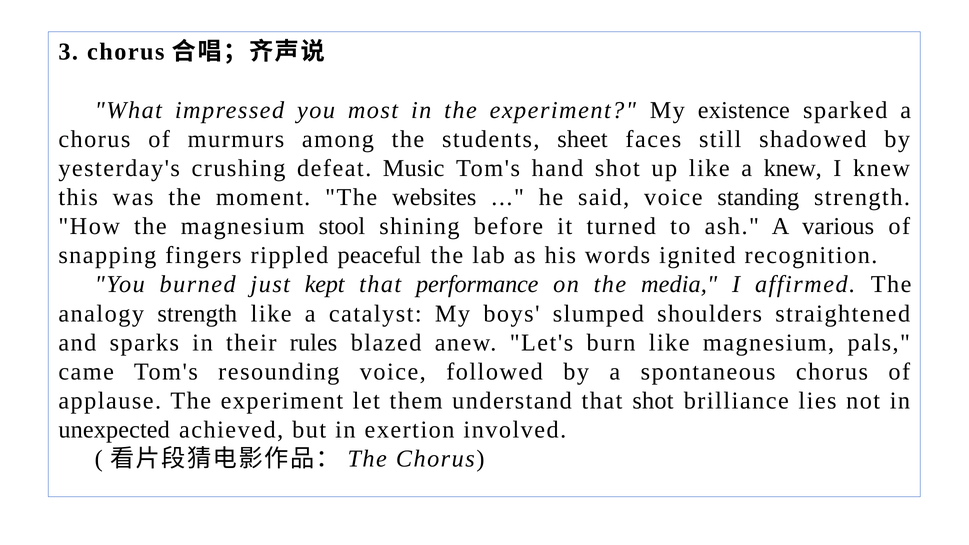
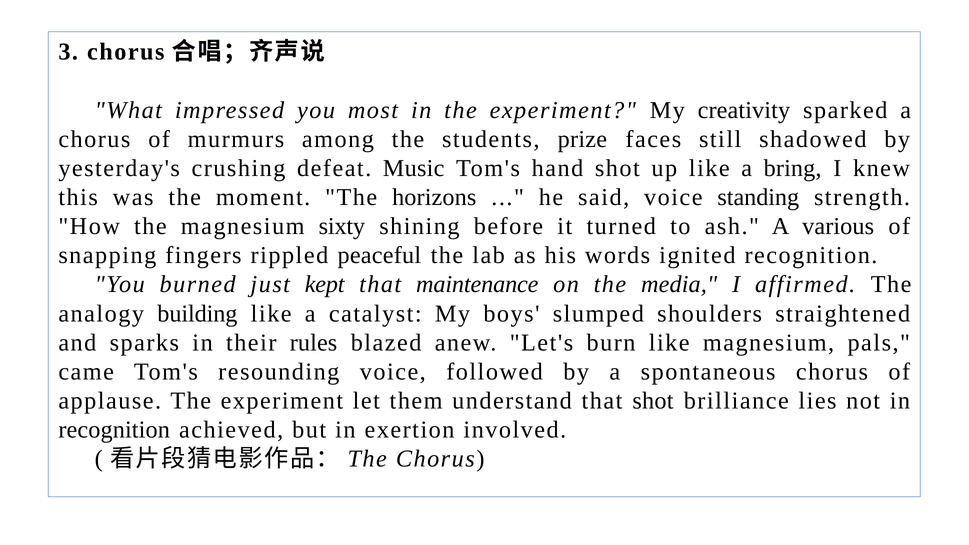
existence: existence -> creativity (744, 110)
sheet: sheet -> prize (582, 139)
a knew: knew -> bring (793, 168)
websites: websites -> horizons (434, 197)
stool: stool -> sixty (342, 226)
performance: performance -> maintenance (477, 284)
analogy strength: strength -> building (197, 314)
unexpected: unexpected -> recognition (114, 430)
